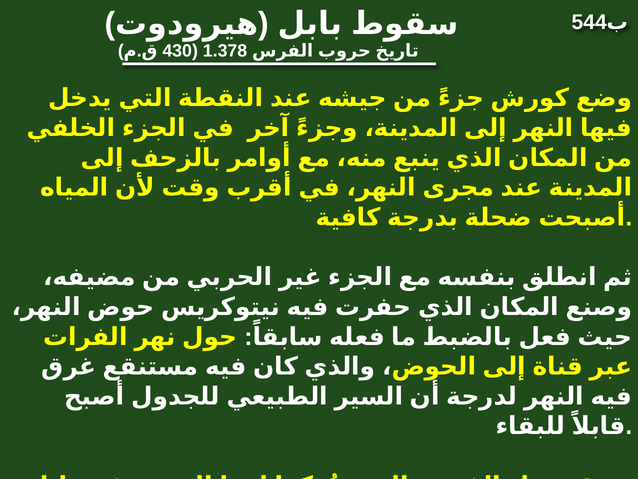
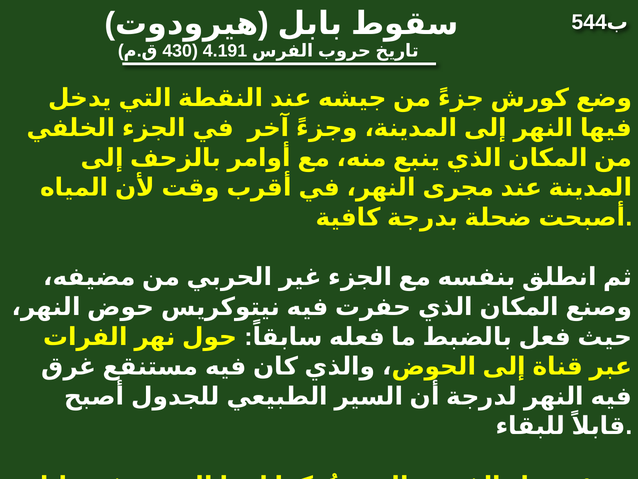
1.378: 1.378 -> 4.191 (225, 51)
